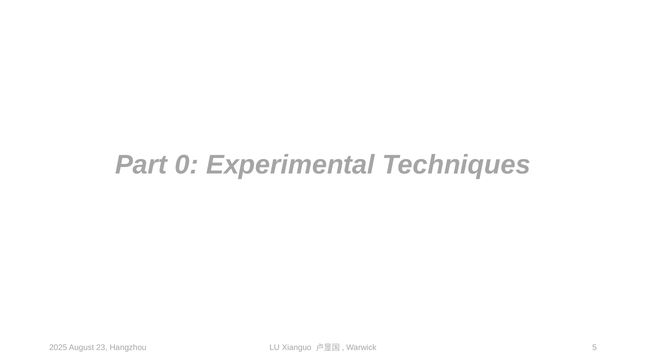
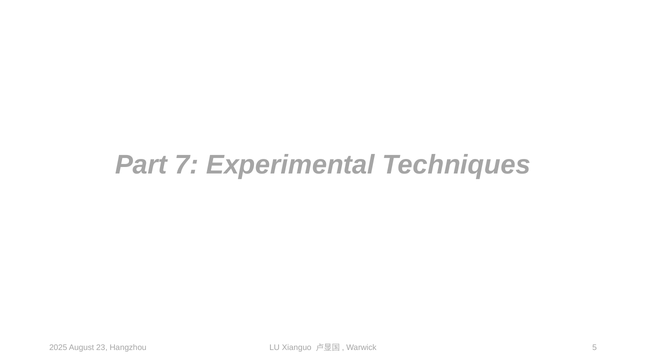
0: 0 -> 7 (187, 165)
